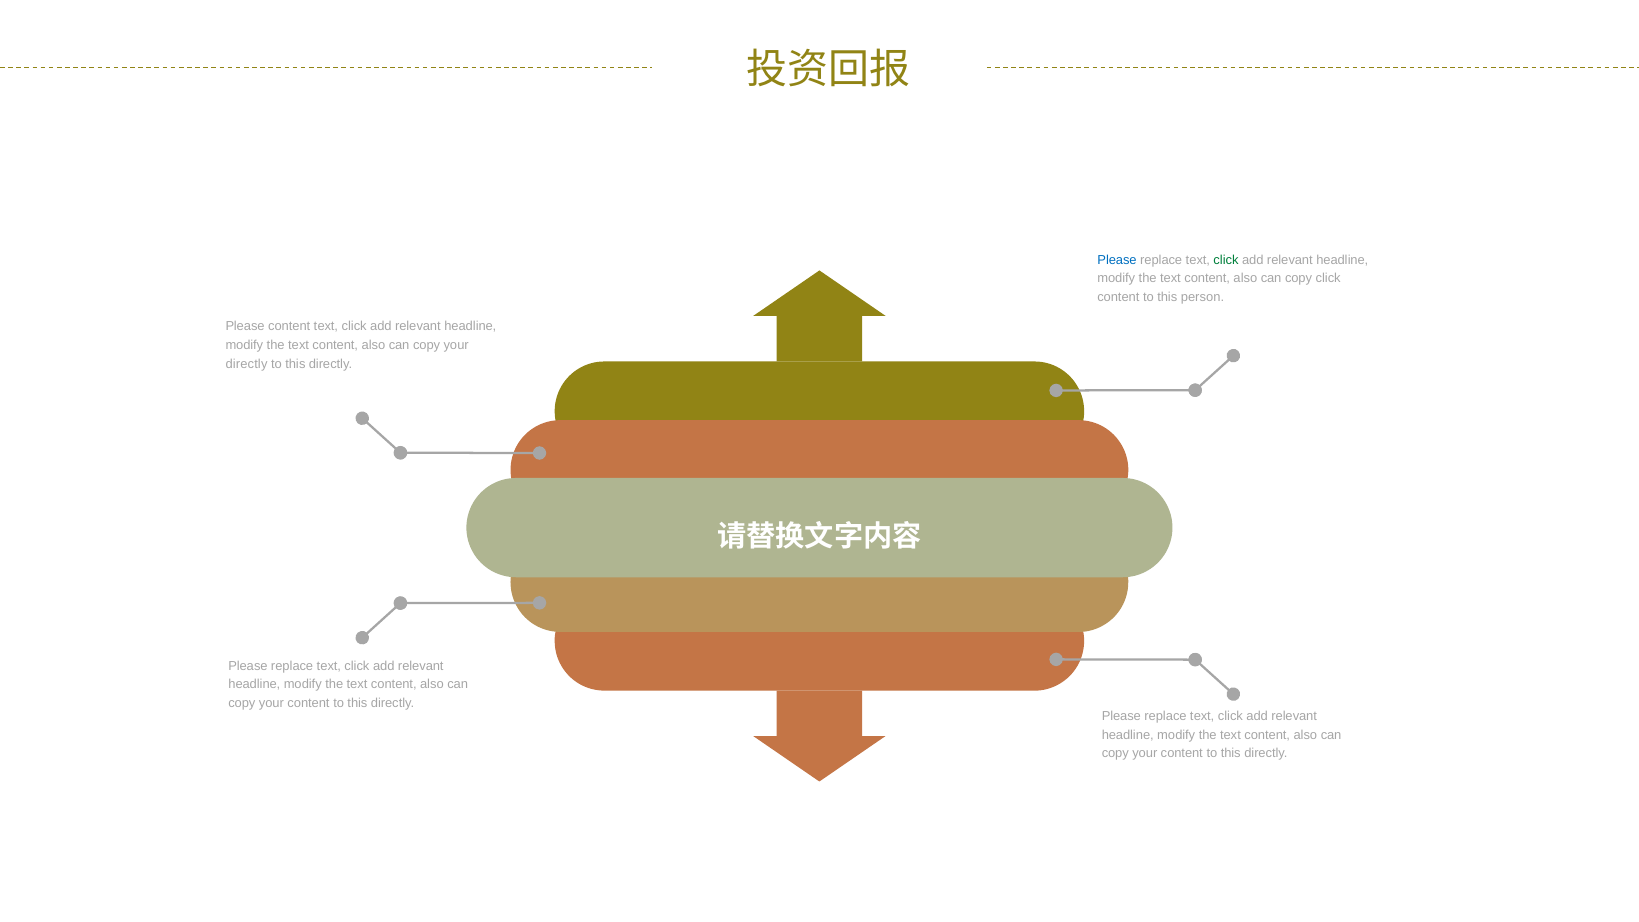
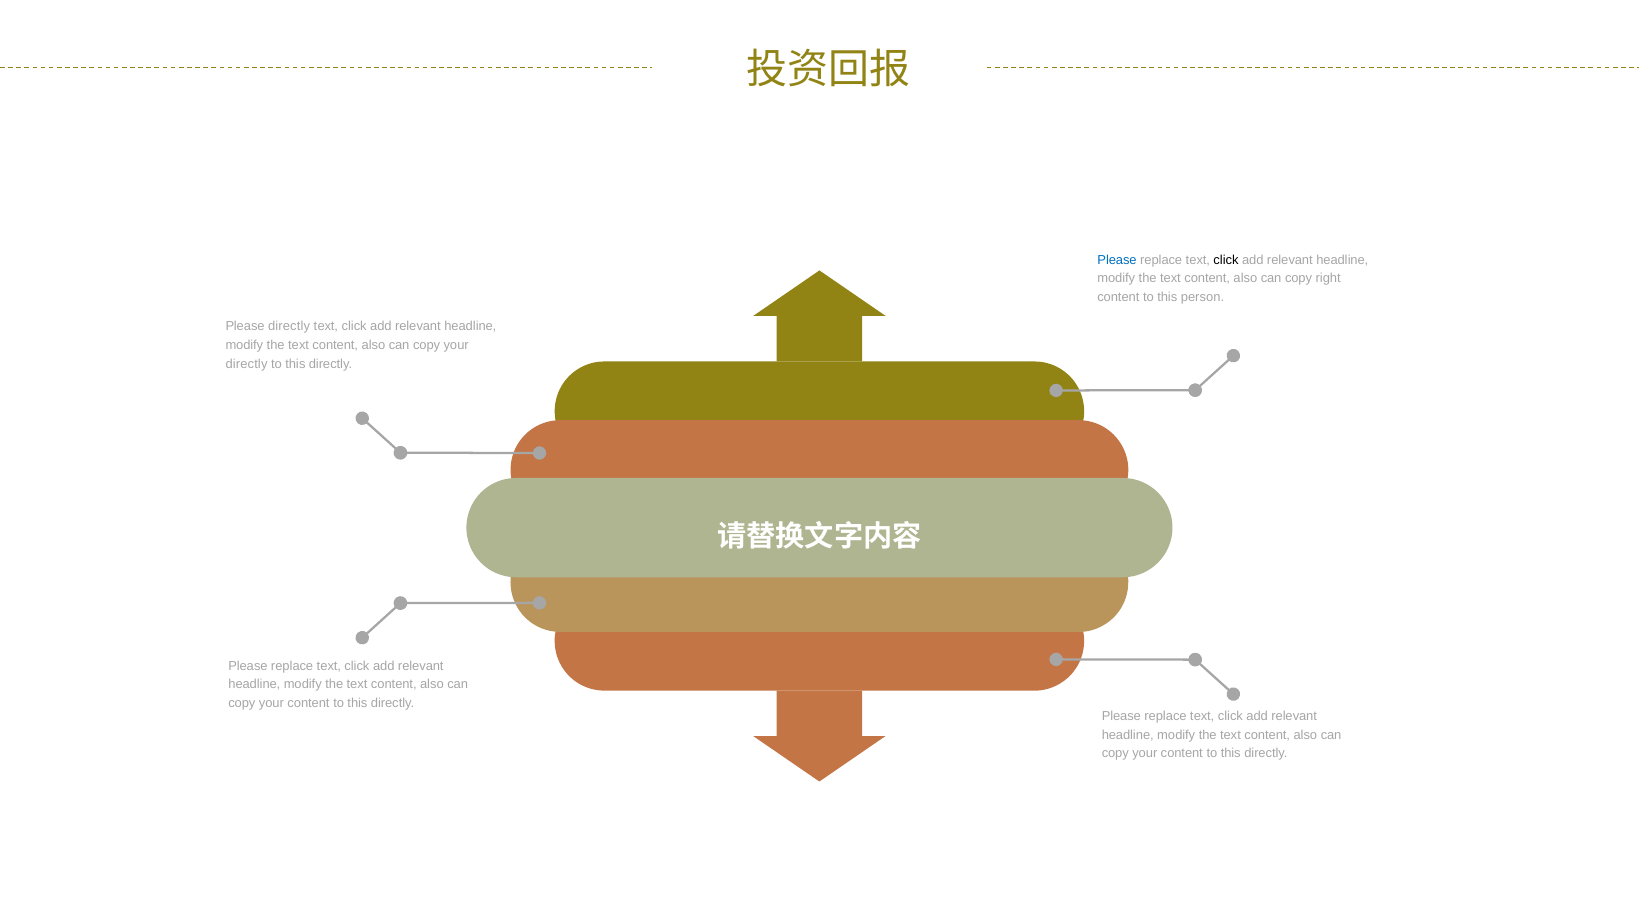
click colour: green -> black (1226, 260)
copy click: click -> right (1328, 279)
Please content: content -> directly (289, 327)
